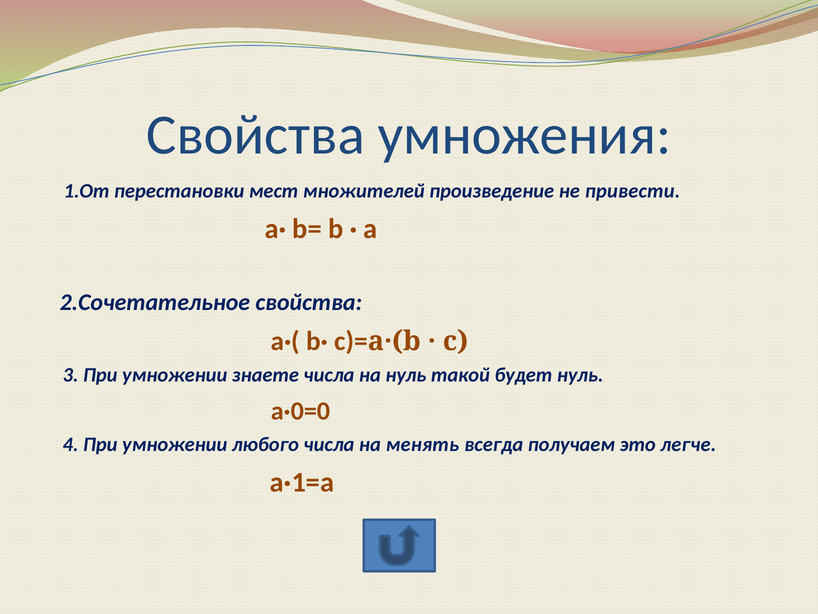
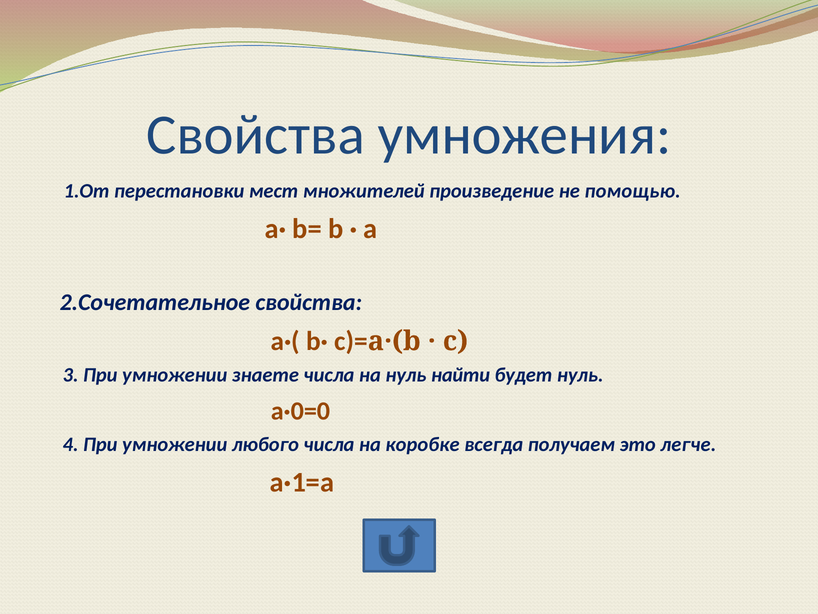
привести: привести -> помощью (633, 191)
такой: такой -> найти (461, 375)
менять: менять -> коробке (422, 444)
